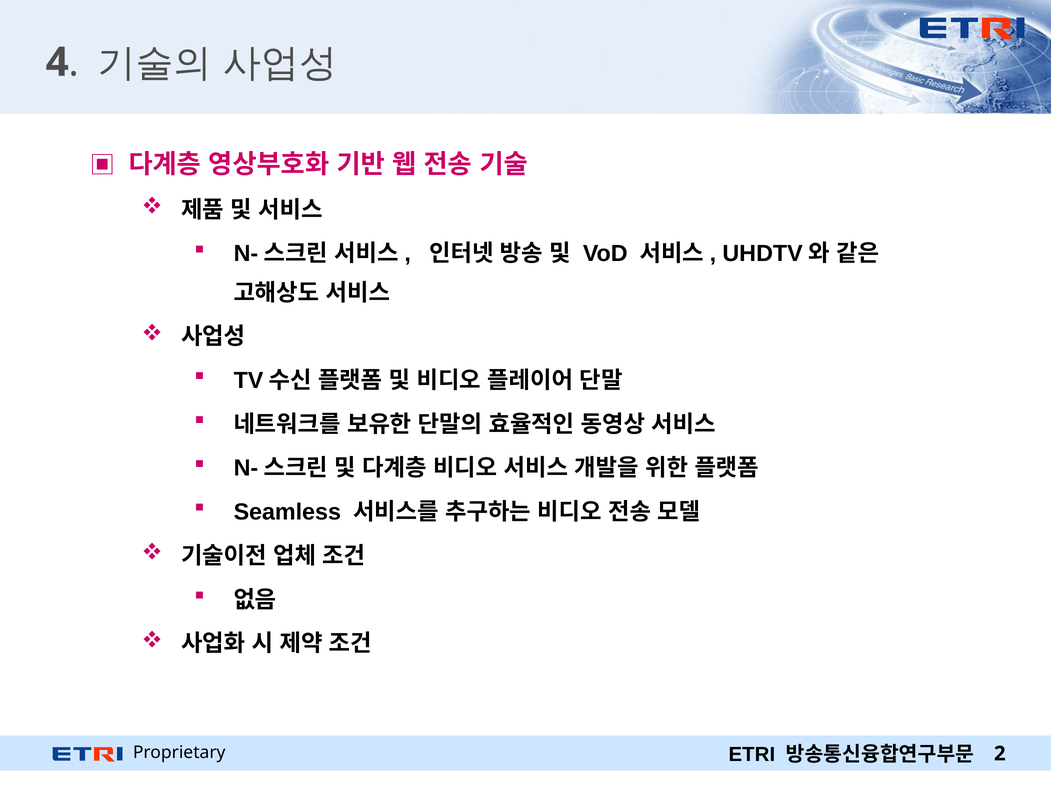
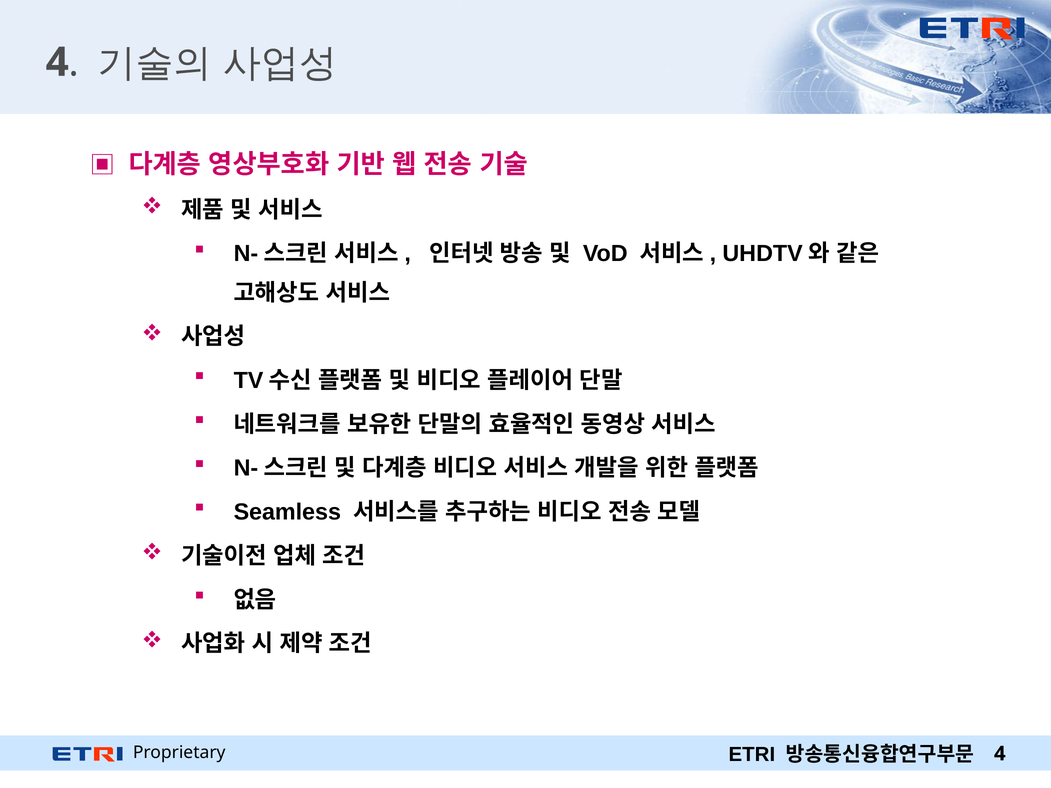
2: 2 -> 4 (1000, 754)
